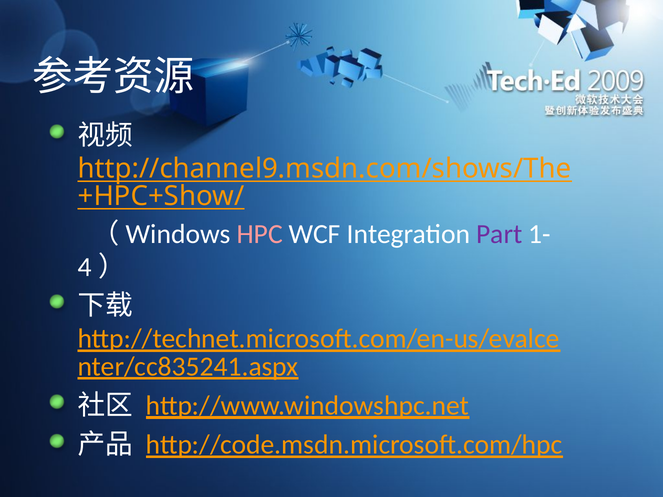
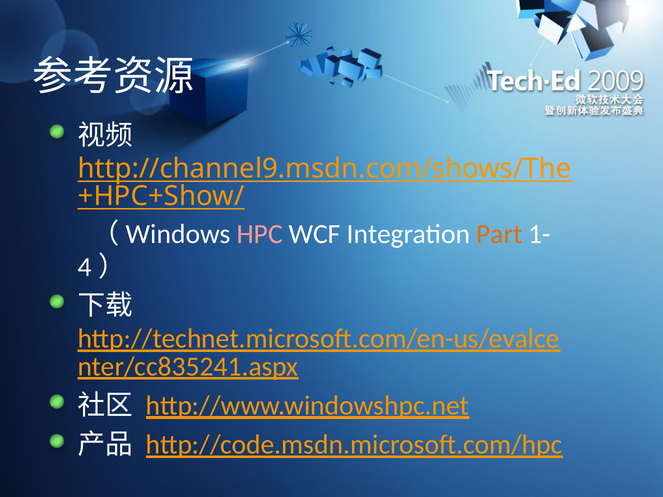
Part colour: purple -> orange (499, 234)
